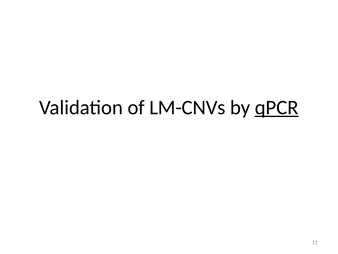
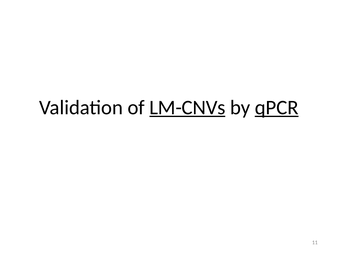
LM-CNVs underline: none -> present (187, 107)
